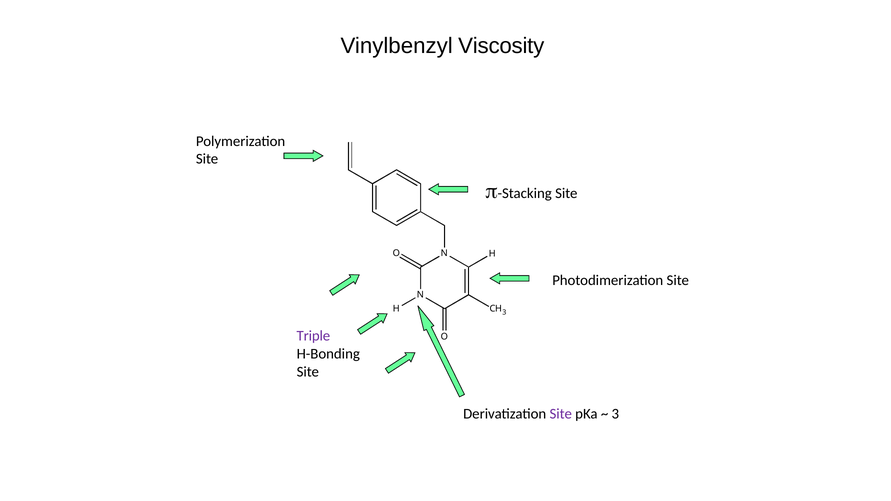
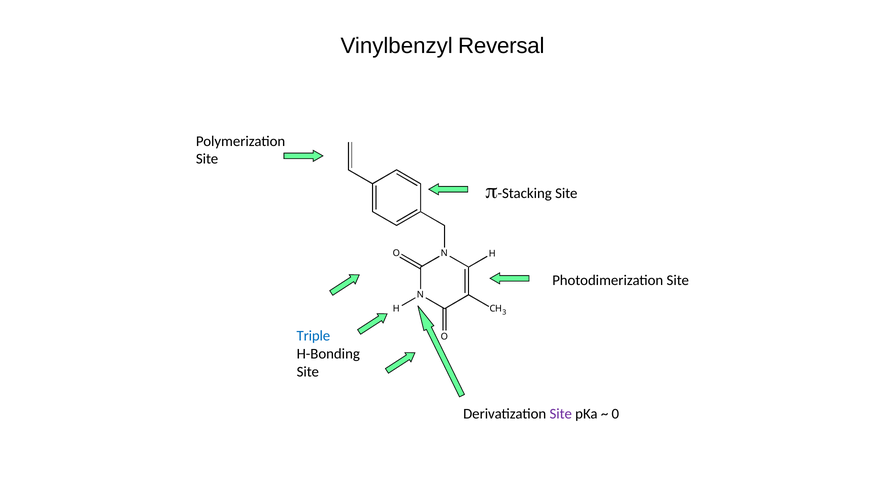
Viscosity: Viscosity -> Reversal (501, 46)
Triple colour: purple -> blue (313, 336)
3: 3 -> 0 (615, 414)
